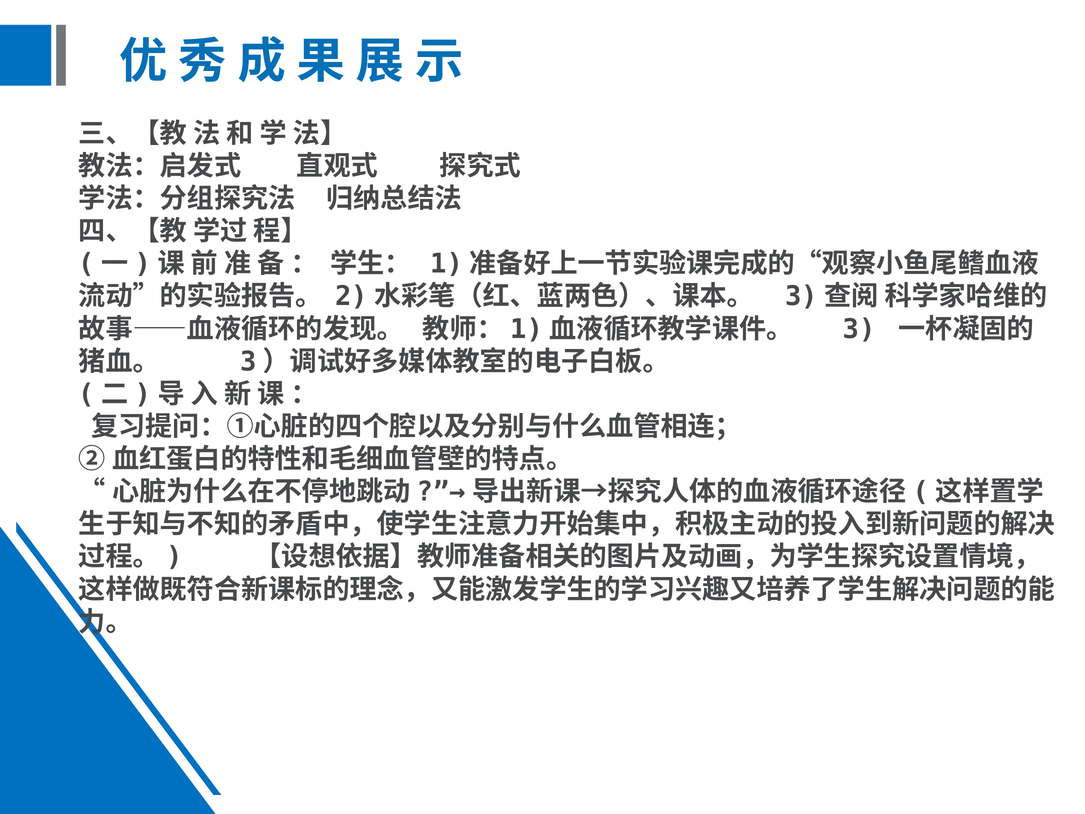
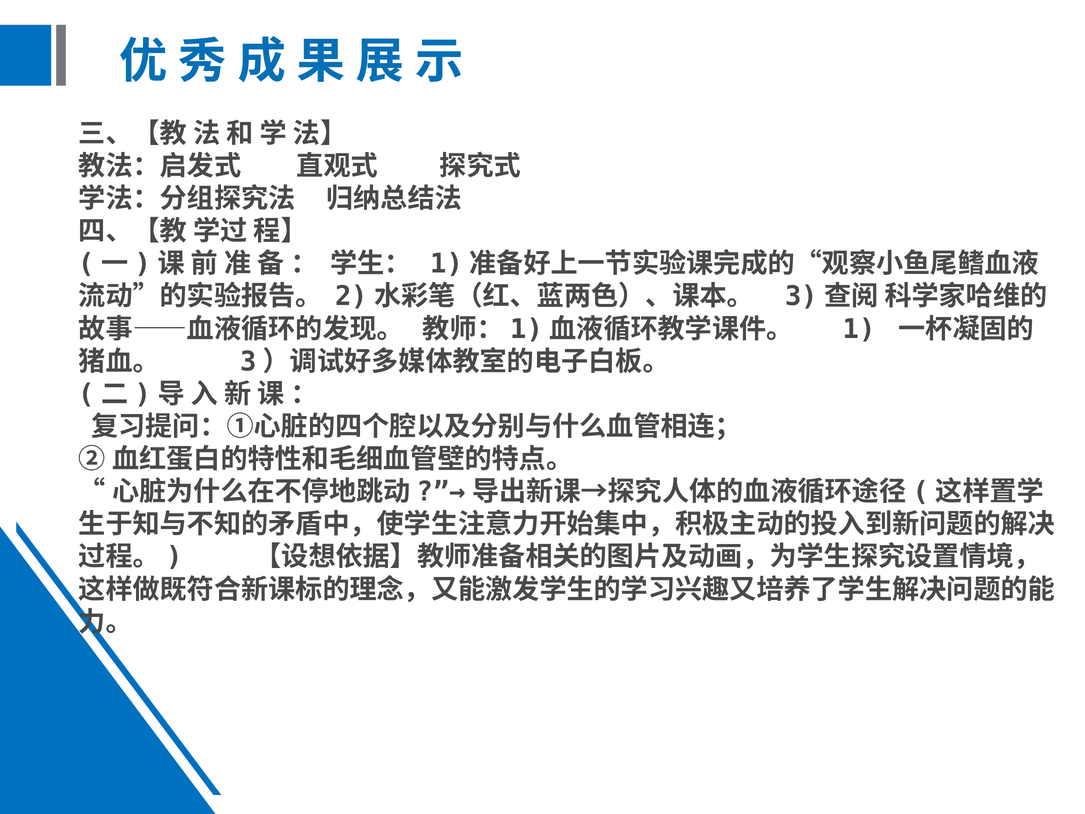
3: 3 -> 1 (859, 329)
